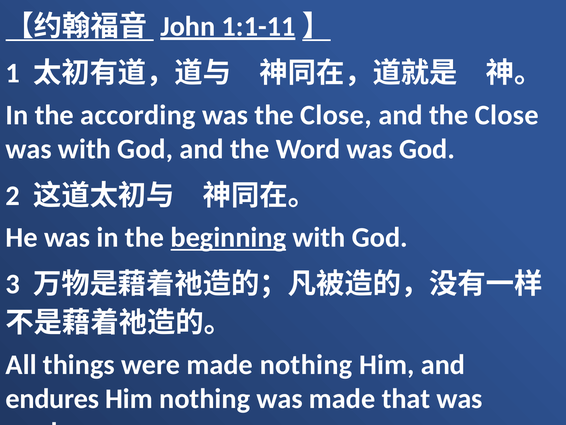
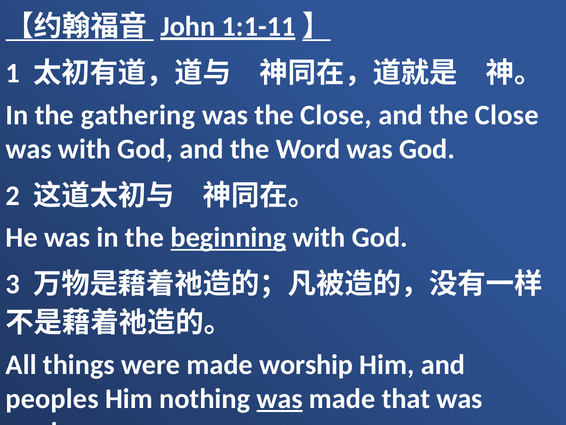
according: according -> gathering (138, 115)
made nothing: nothing -> worship (306, 364)
endures: endures -> peoples (52, 398)
was underline: none -> present (280, 398)
